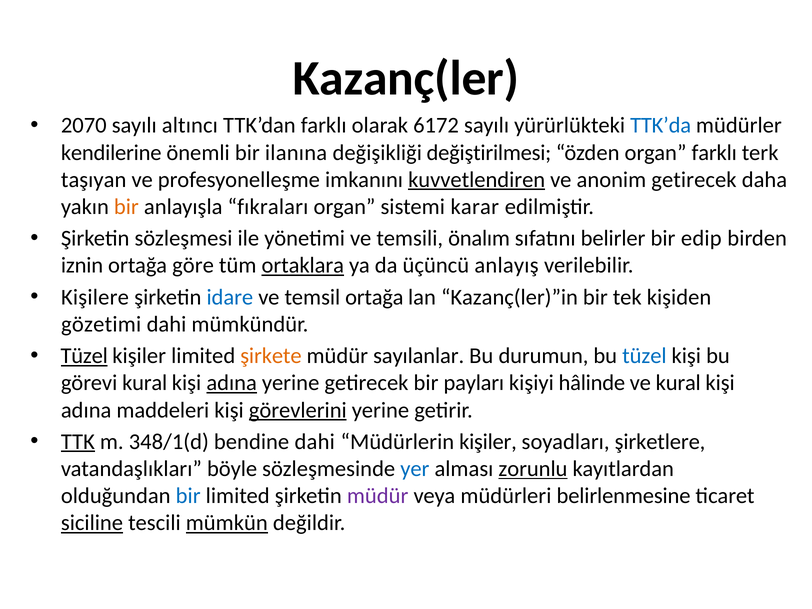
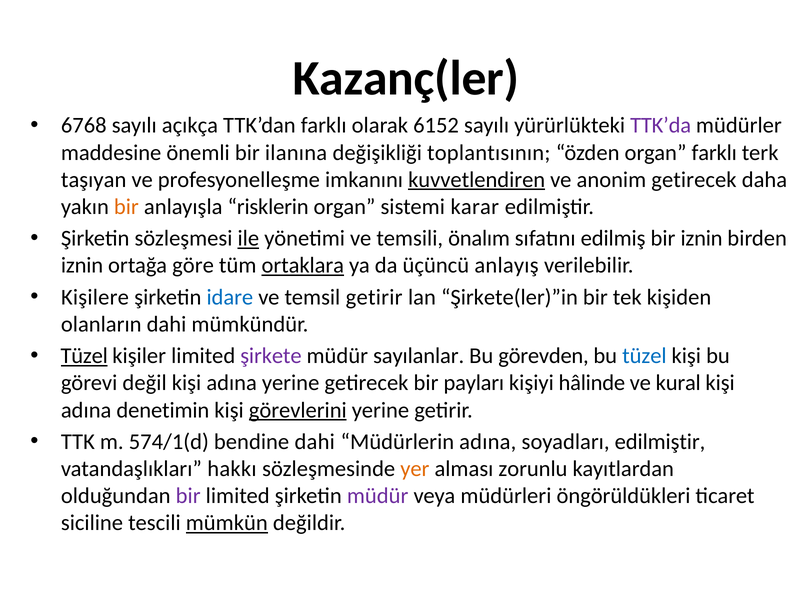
2070: 2070 -> 6768 (84, 125)
altıncı: altıncı -> açıkça (190, 125)
6172: 6172 -> 6152 (436, 125)
TTK’da colour: blue -> purple (661, 125)
kendilerine: kendilerine -> maddesine (111, 153)
değiştirilmesi: değiştirilmesi -> toplantısının (489, 153)
fıkraları: fıkraları -> risklerin (268, 207)
ile underline: none -> present (248, 238)
belirler: belirler -> edilmiş (613, 238)
bir edip: edip -> iznin (702, 238)
temsil ortağa: ortağa -> getirir (374, 297)
Kazanç(ler)”in: Kazanç(ler)”in -> Şirkete(ler)”in (509, 297)
gözetimi: gözetimi -> olanların (101, 324)
şirkete colour: orange -> purple (271, 356)
durumun: durumun -> görevden (543, 356)
görevi kural: kural -> değil (145, 383)
adına underline: present -> none (232, 383)
maddeleri: maddeleri -> denetimin (163, 410)
TTK underline: present -> none (78, 442)
348/1(d: 348/1(d -> 574/1(d (169, 442)
Müdürlerin kişiler: kişiler -> adına (488, 442)
soyadları şirketlere: şirketlere -> edilmiştir (660, 442)
böyle: böyle -> hakkı (232, 469)
yer colour: blue -> orange (415, 469)
zorunlu underline: present -> none (533, 469)
bir colour: blue -> purple (188, 496)
belirlenmesine: belirlenmesine -> öngörüldükleri (623, 496)
siciline underline: present -> none (92, 523)
